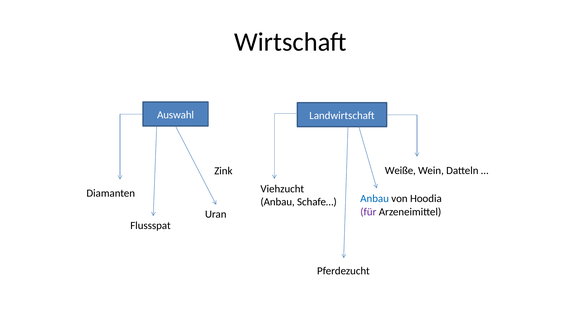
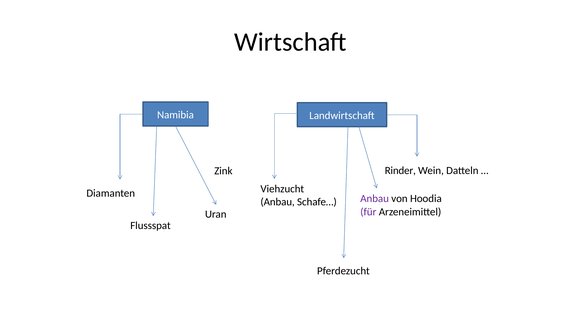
Auswahl: Auswahl -> Namibia (175, 115)
Weiße: Weiße -> Rinder (400, 171)
Anbau colour: blue -> purple (375, 199)
